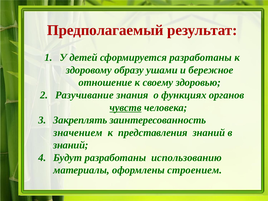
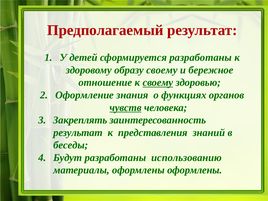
образу ушами: ушами -> своему (162, 70)
своему underline: none -> present (158, 83)
Разучивание: Разучивание -> Оформление (85, 95)
значением: значением -> результат (78, 133)
знаний: знаний -> беседы (71, 145)
оформлены строением: строением -> оформлены (195, 170)
